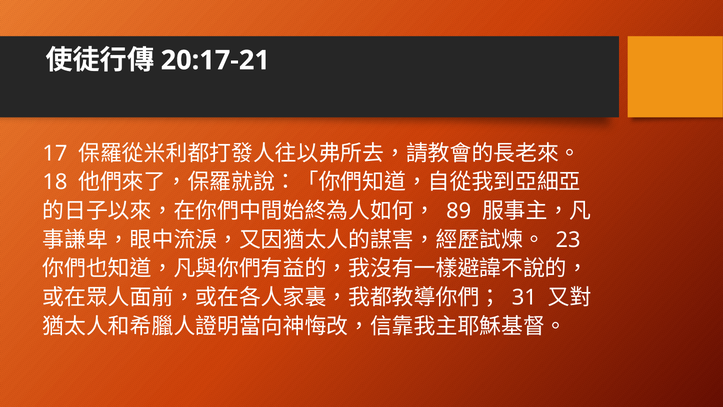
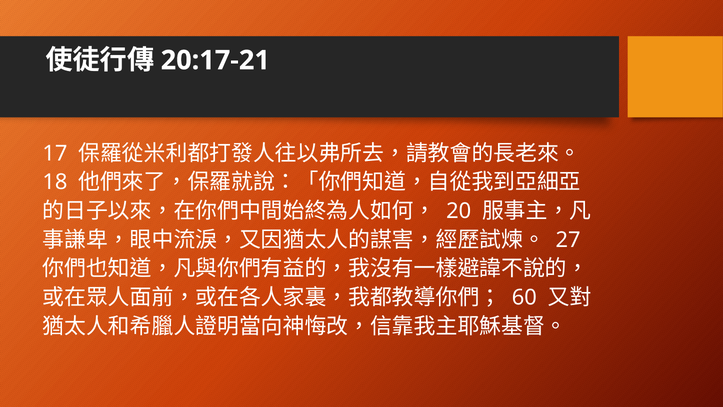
89: 89 -> 20 (459, 211)
23: 23 -> 27 (568, 240)
31: 31 -> 60 (524, 297)
